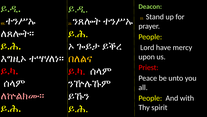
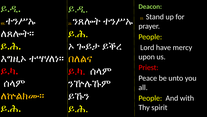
ለኵልክሙ። colour: pink -> yellow (23, 96)
